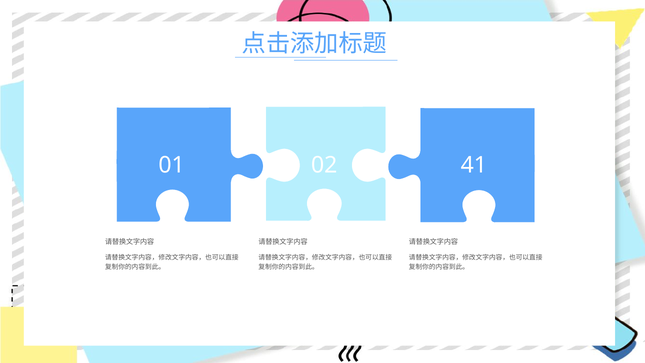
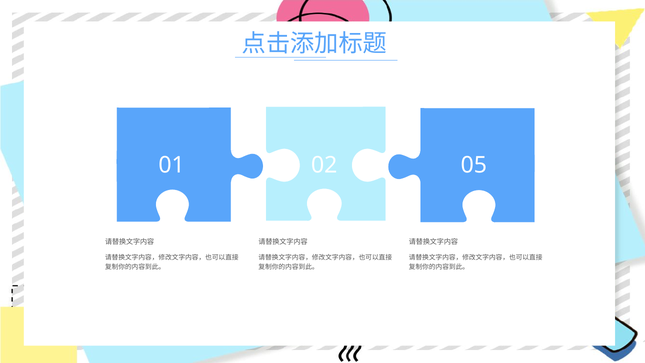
41: 41 -> 05 (474, 165)
